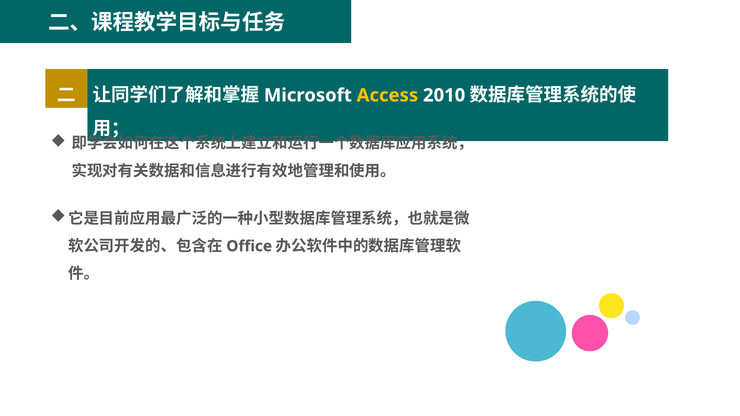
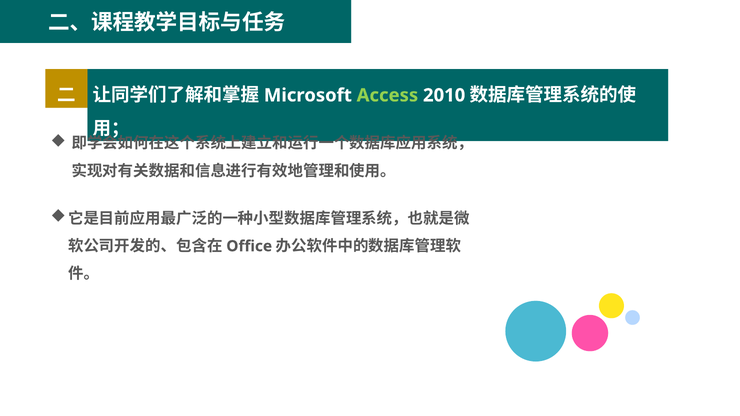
Access colour: yellow -> light green (387, 95)
